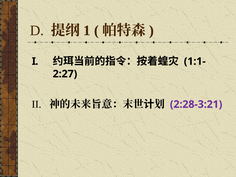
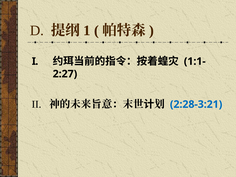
2:28-3:21 colour: purple -> blue (196, 104)
